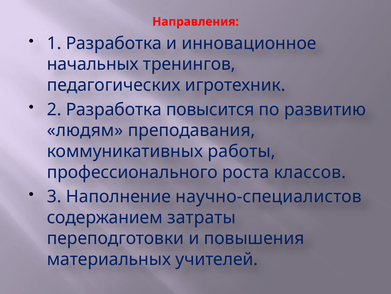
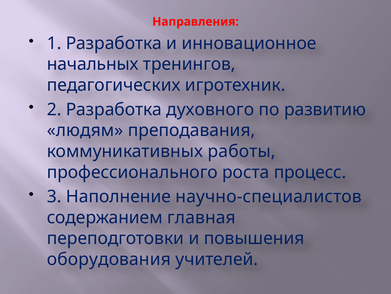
повысится: повысится -> духовного (210, 109)
классов: классов -> процесс (310, 172)
затраты: затраты -> главная (201, 217)
материальных: материальных -> оборудования (109, 259)
